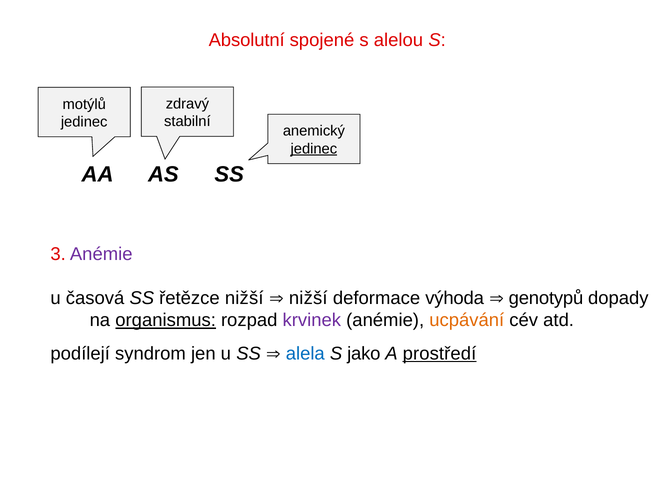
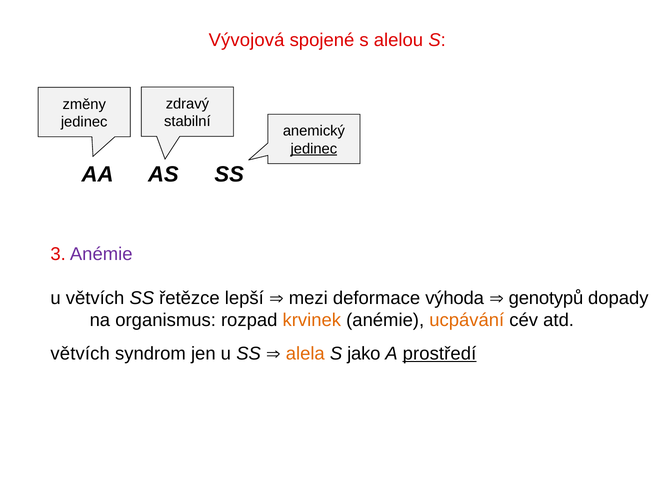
Absolutní: Absolutní -> Vývojová (247, 40)
motýlů: motýlů -> změny (84, 104)
u časová: časová -> větvích (95, 298)
řetězce nižší: nižší -> lepší (244, 298)
nižší: nižší -> mezi (308, 298)
organismus underline: present -> none (166, 320)
krvinek colour: purple -> orange (312, 320)
podílejí: podílejí -> větvích (80, 354)
alela colour: blue -> orange (305, 354)
